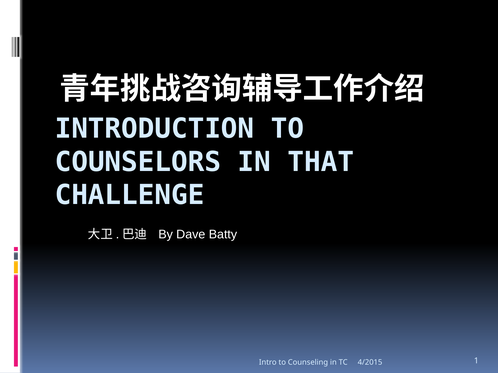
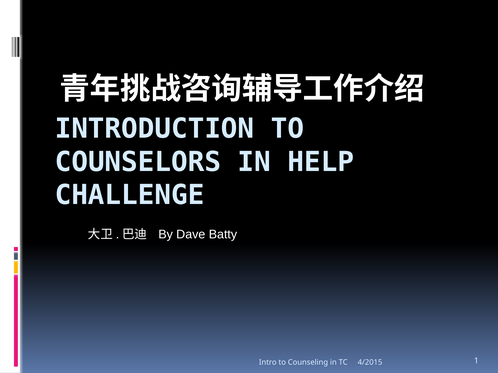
THAT: THAT -> HELP (321, 162)
